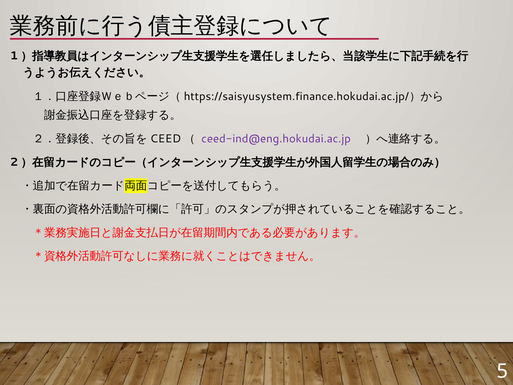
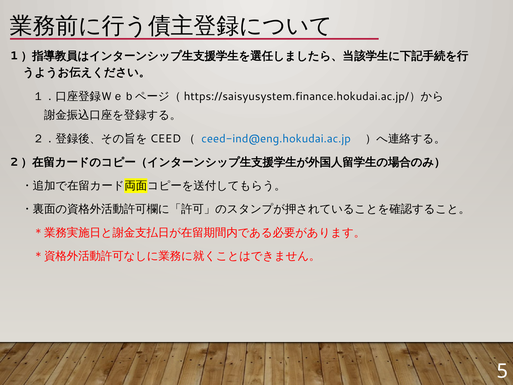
ceed-ind@eng.hokudai.ac.jp colour: purple -> blue (276, 139)
